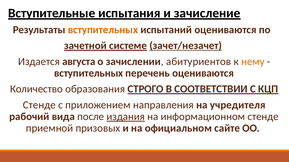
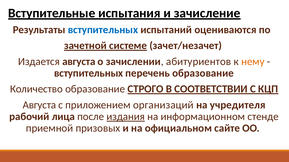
вступительных colour: orange -> blue (103, 30)
зачет/незачет underline: present -> none (186, 46)
перечень оцениваются: оцениваются -> образование (203, 73)
Количество образования: образования -> образование (95, 89)
Стенде: Стенде -> Августа (39, 105)
направления: направления -> организаций (163, 105)
вида: вида -> лица (63, 117)
